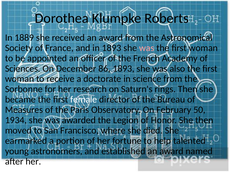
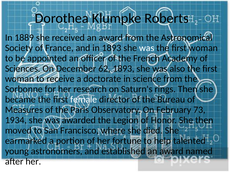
was colour: pink -> white (147, 48)
86: 86 -> 62 (105, 69)
50: 50 -> 73 (199, 110)
